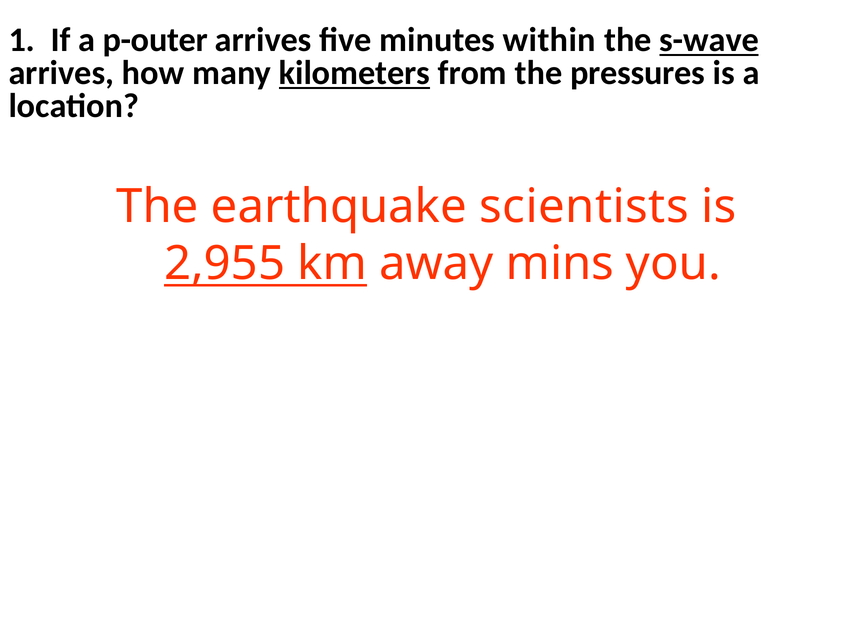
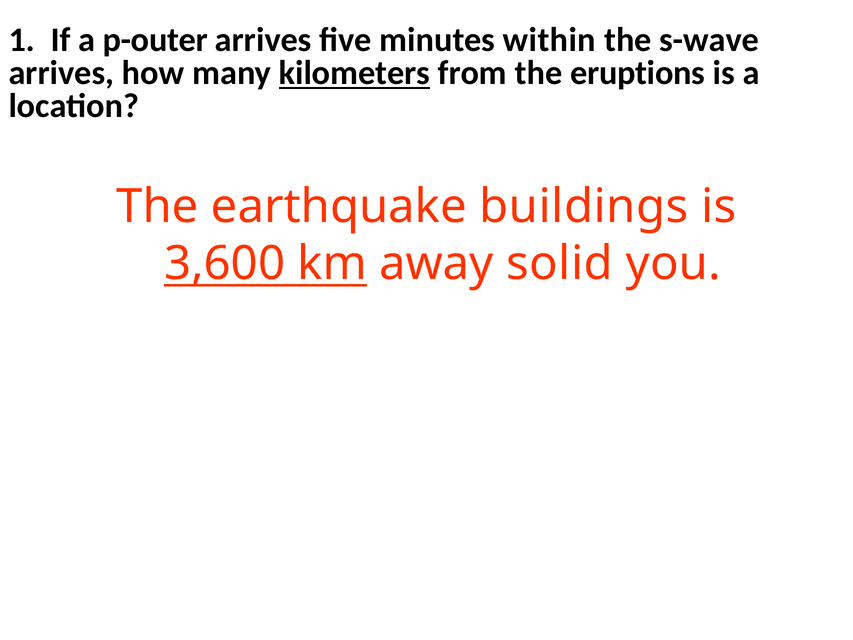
s-wave underline: present -> none (709, 40)
pressures: pressures -> eruptions (638, 73)
scientists: scientists -> buildings (584, 207)
2,955: 2,955 -> 3,600 (225, 263)
mins: mins -> solid (560, 263)
